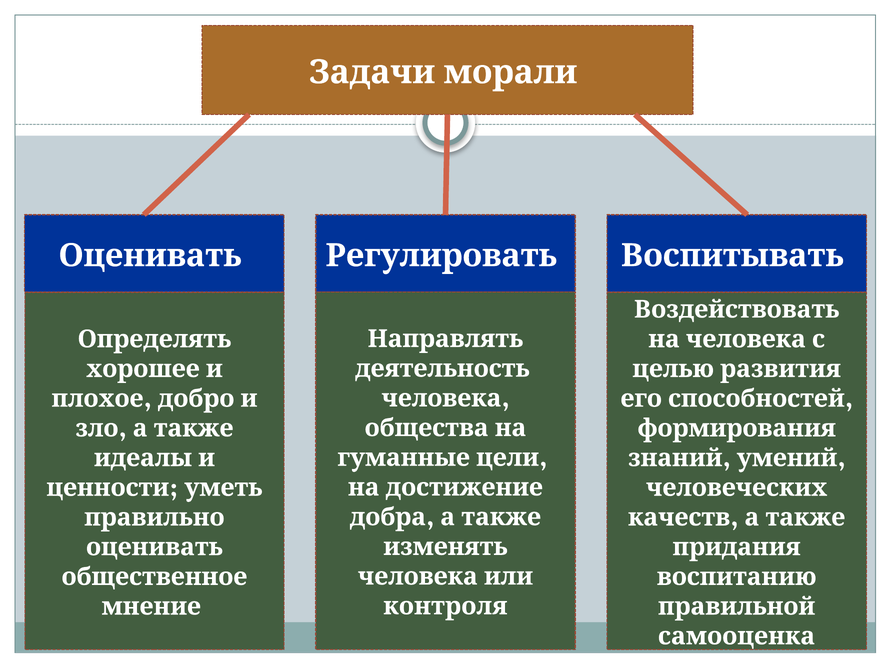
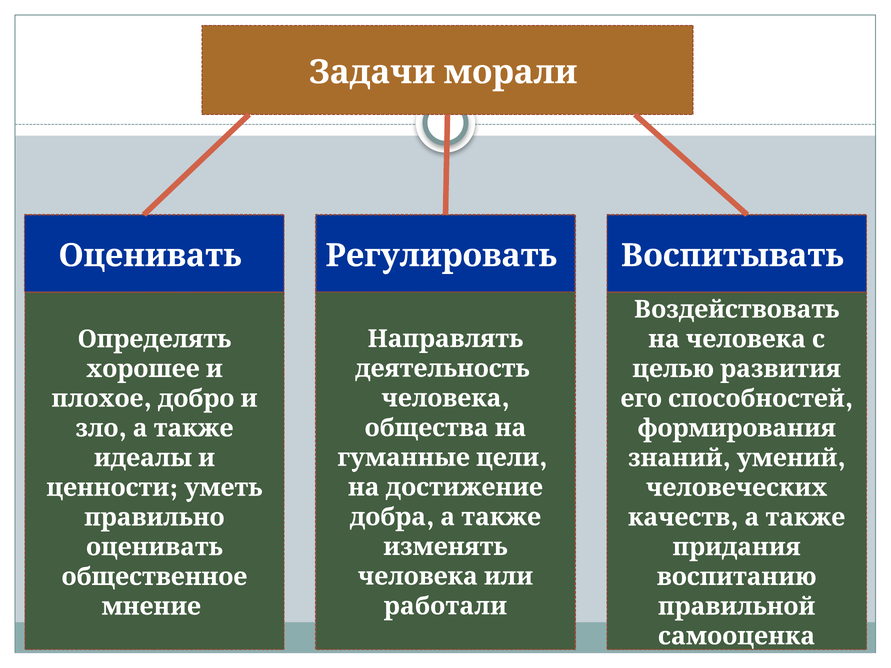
контроля: контроля -> работали (445, 606)
